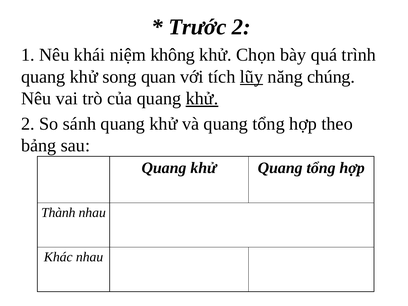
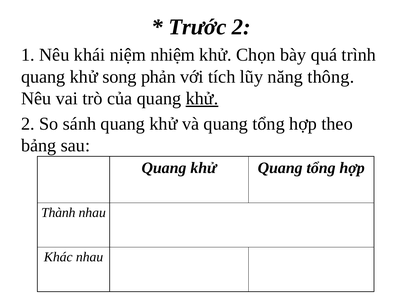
không: không -> nhiệm (173, 55)
quan: quan -> phản (158, 77)
lũy underline: present -> none (252, 77)
chúng: chúng -> thông (331, 77)
